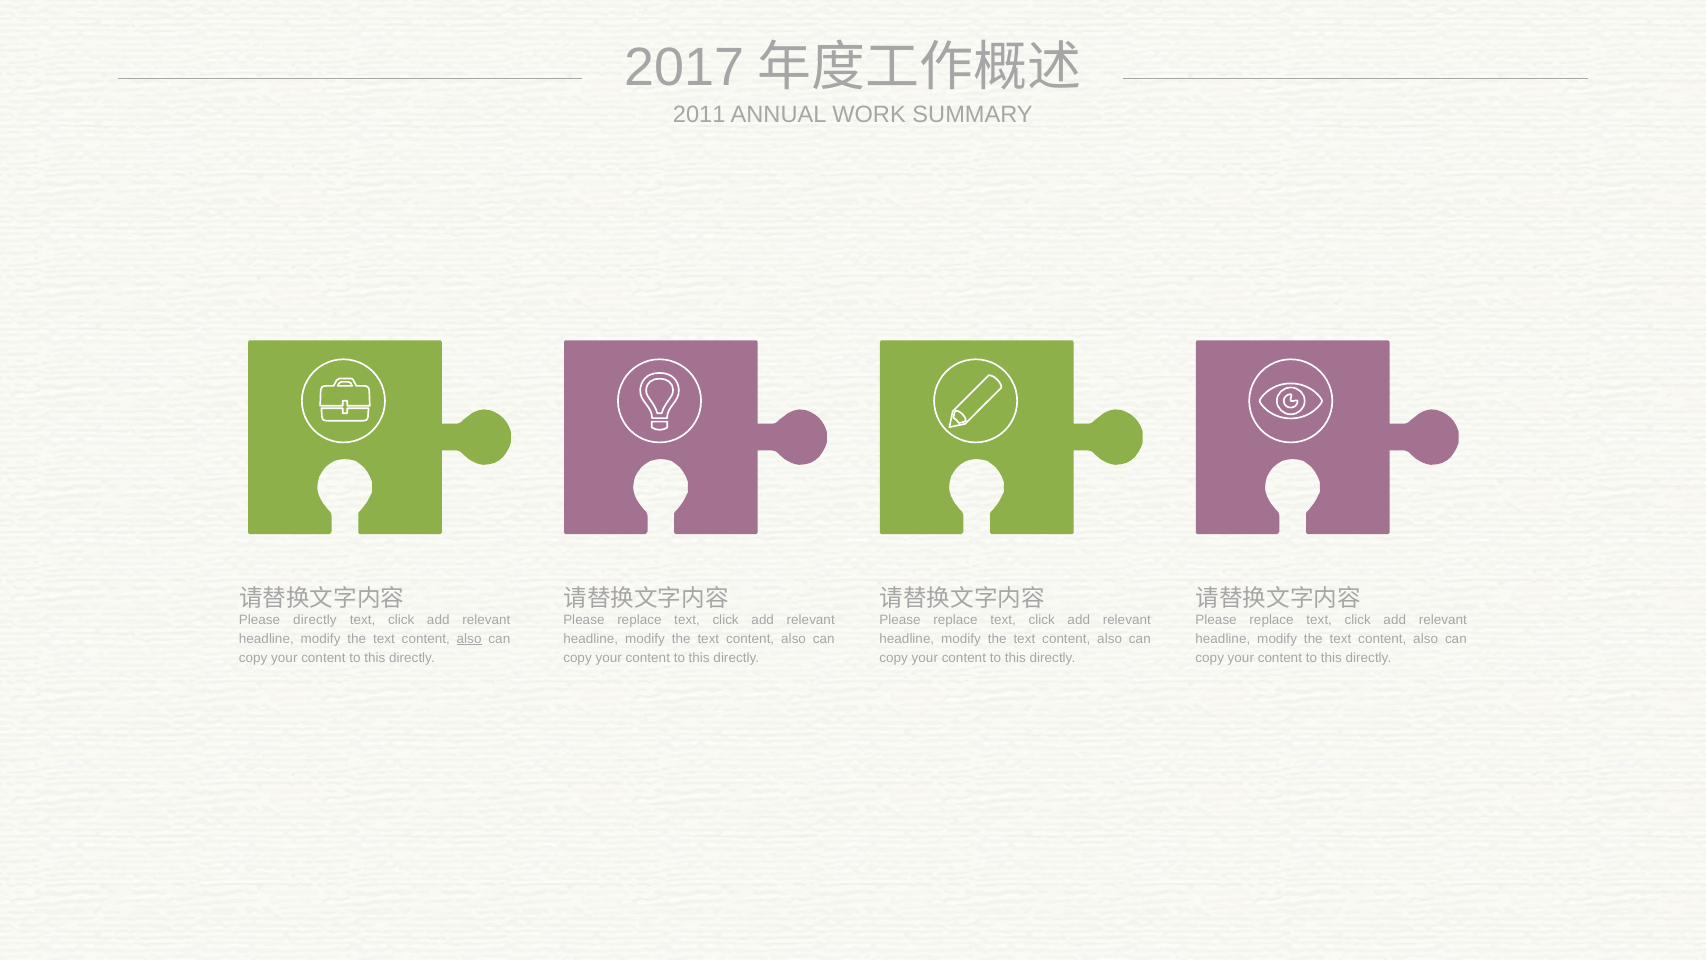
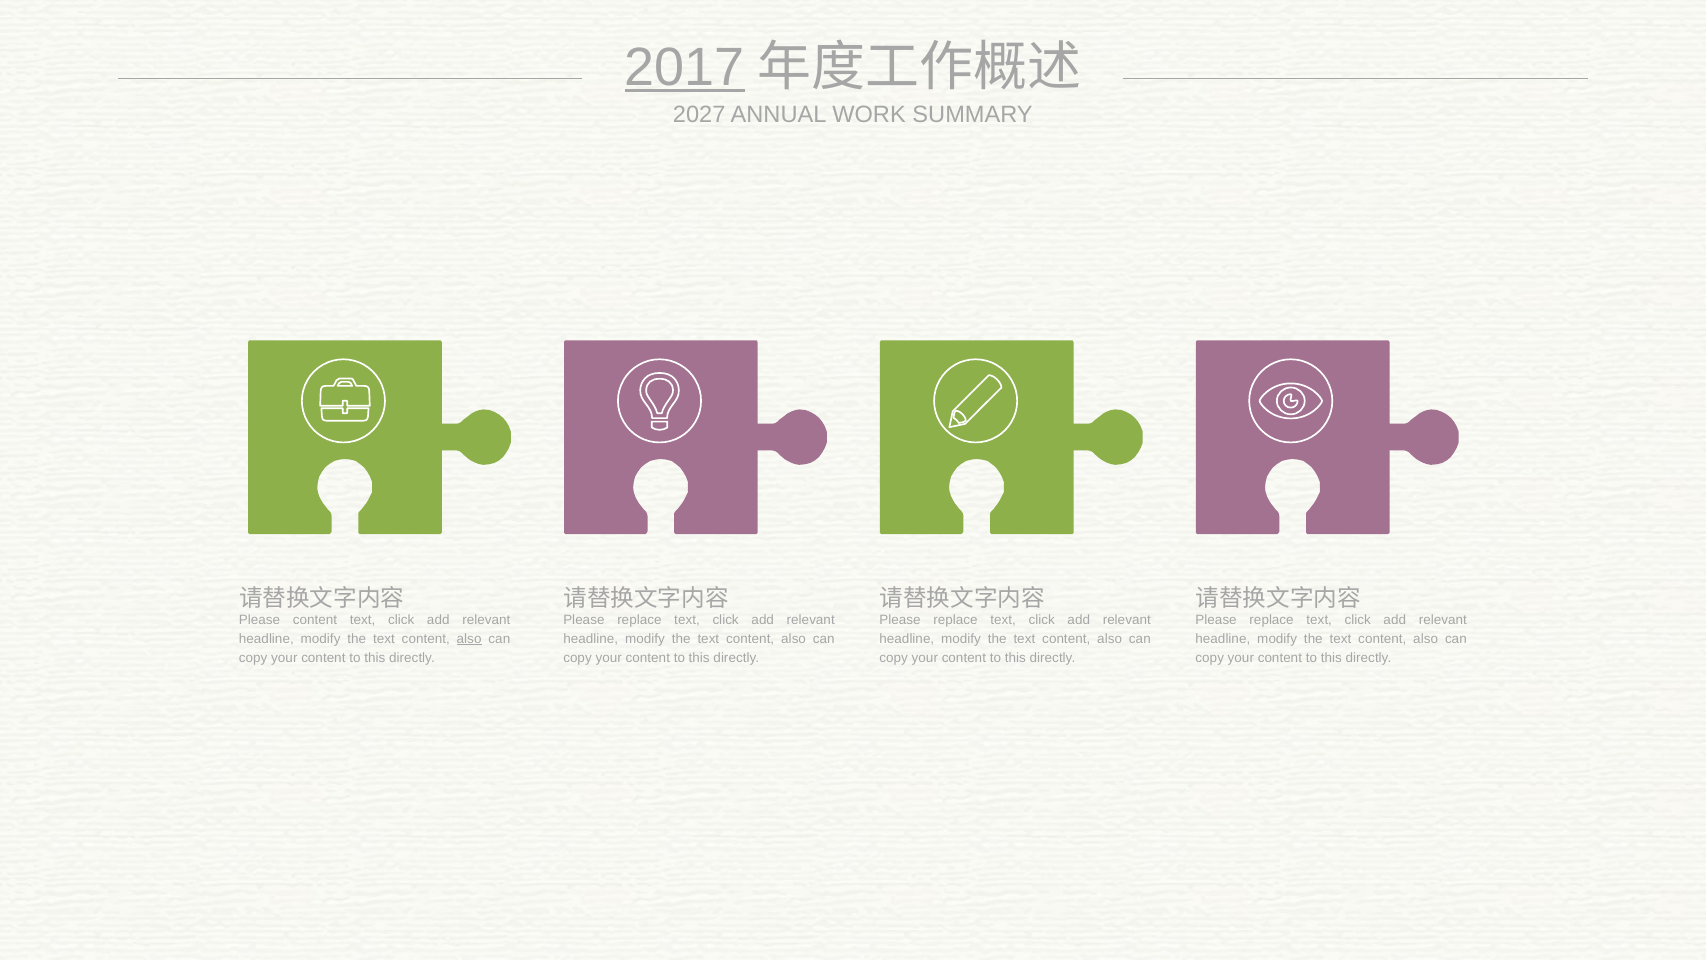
2017 underline: none -> present (685, 67)
2011: 2011 -> 2027 (699, 114)
Please directly: directly -> content (315, 619)
